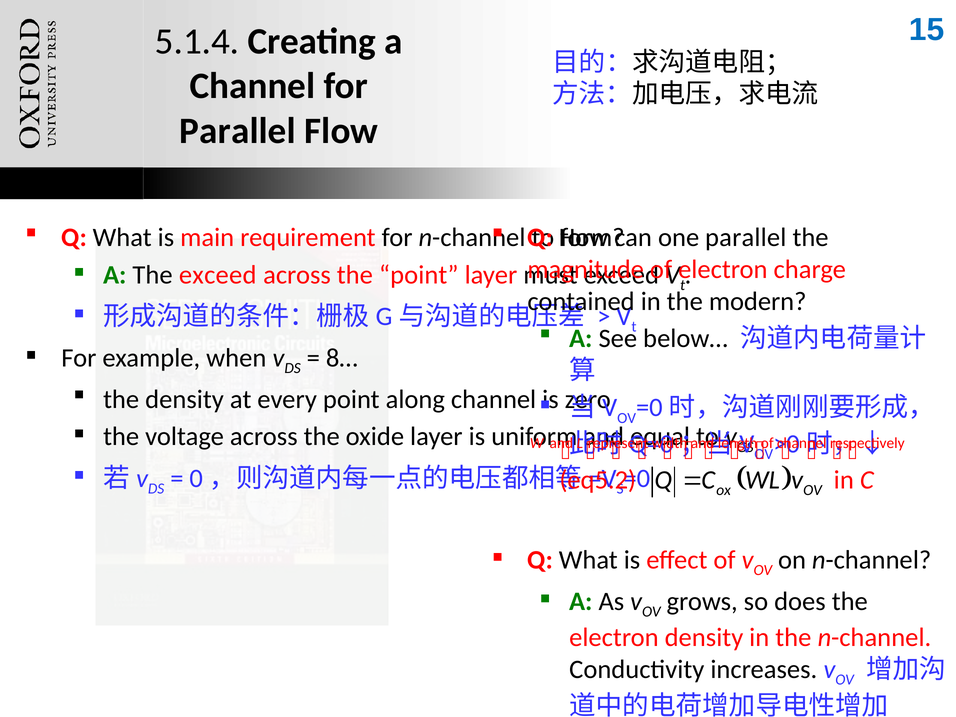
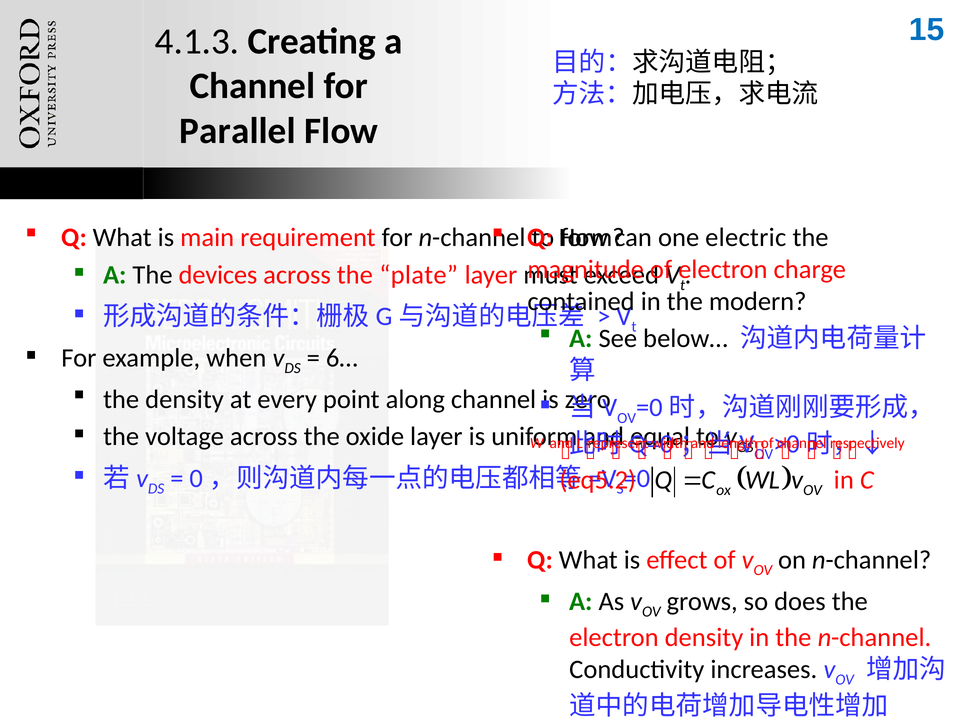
5.1.4: 5.1.4 -> 4.1.3 (197, 42)
one parallel: parallel -> electric (746, 238)
The exceed: exceed -> devices (218, 275)
the point: point -> plate (419, 275)
8…: 8… -> 6… (342, 358)
